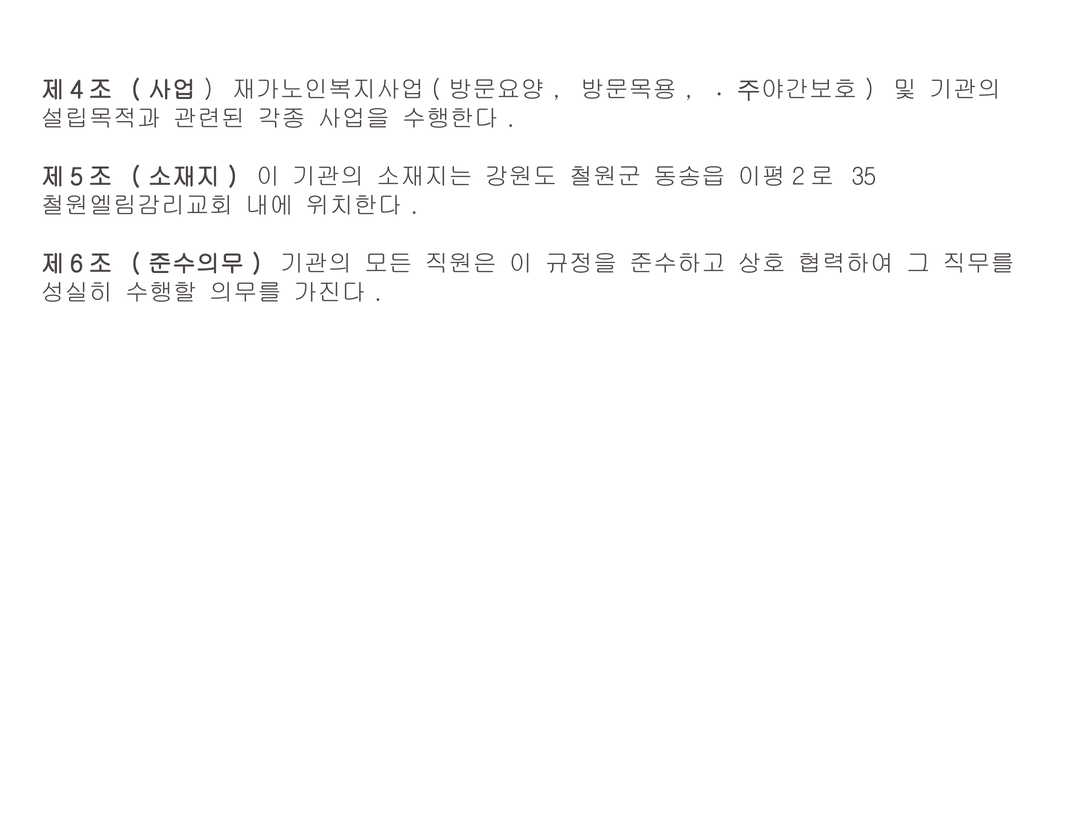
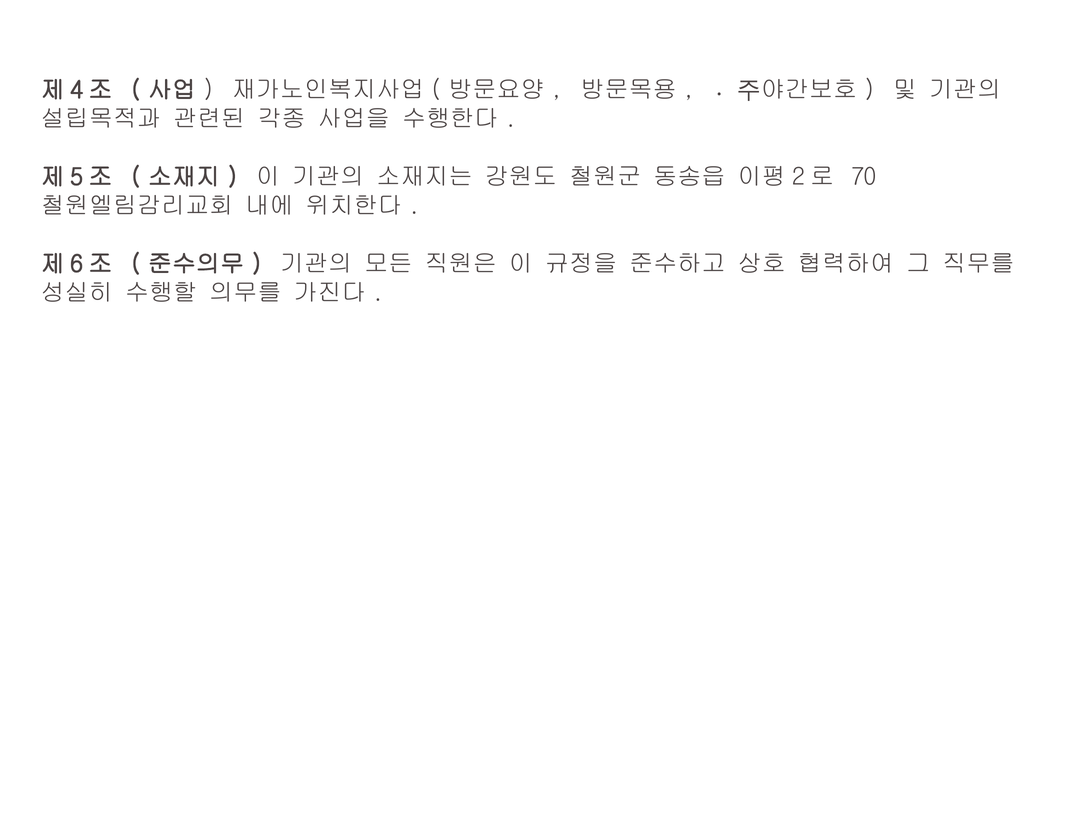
35: 35 -> 70 (864, 177)
